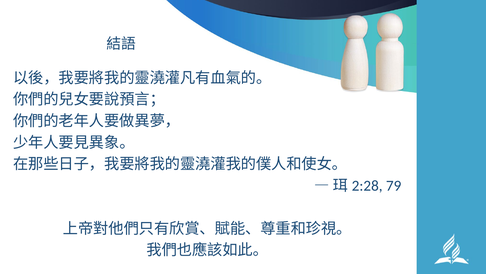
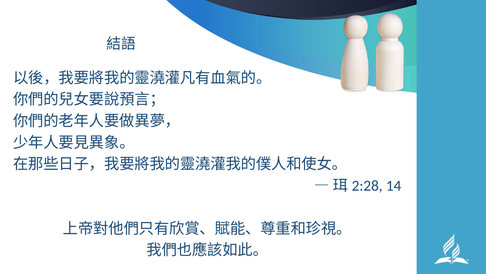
79: 79 -> 14 (394, 185)
